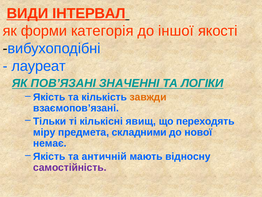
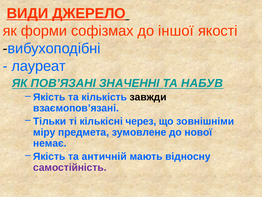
ІНТЕРВАЛ: ІНТЕРВАЛ -> ДЖЕРЕЛО (89, 13)
категорія: категорія -> софізмах (102, 31)
ЛОГІКИ: ЛОГІКИ -> НАБУВ (202, 83)
завжди colour: orange -> black (148, 97)
явищ: явищ -> через (141, 121)
переходять: переходять -> зовнішніми (205, 121)
складними: складними -> зумовлене (139, 132)
